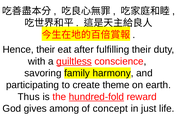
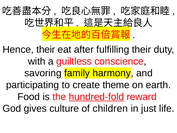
guiltless underline: present -> none (74, 61)
Thus: Thus -> Food (29, 97)
among: among -> culture (64, 108)
concept: concept -> children (110, 108)
